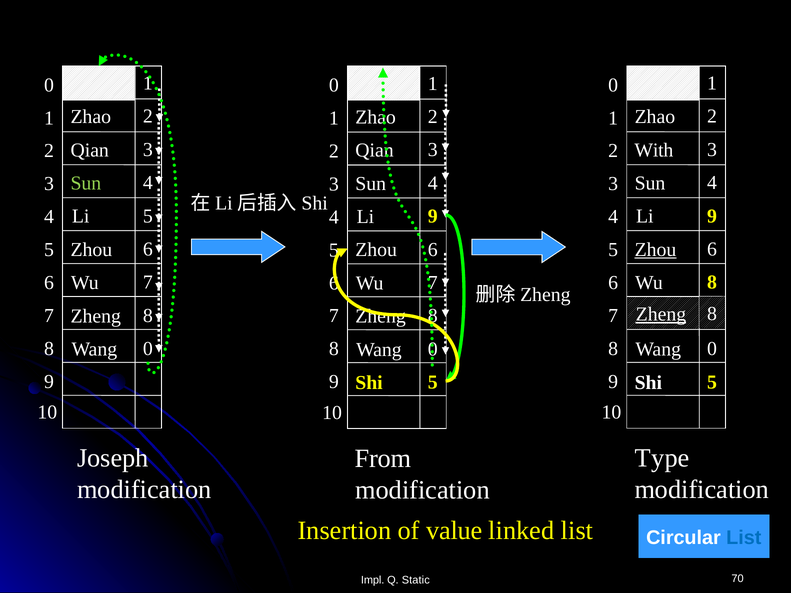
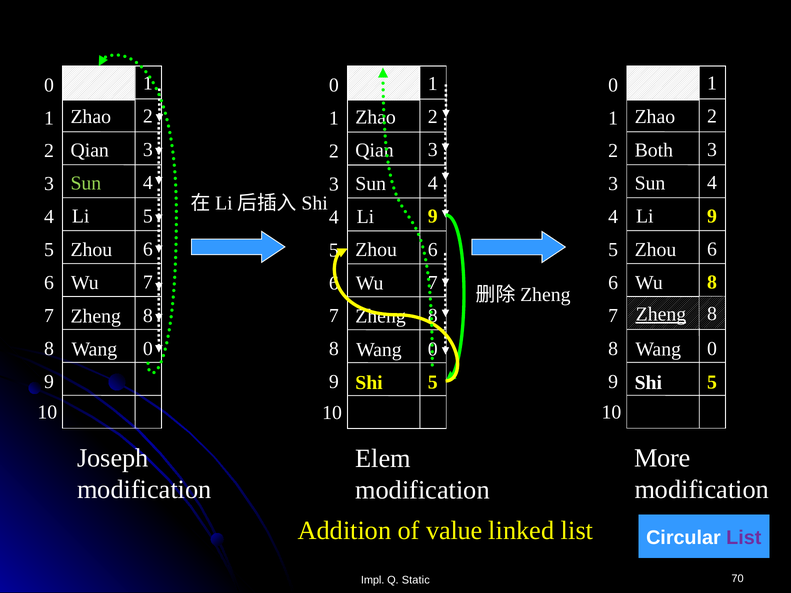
With: With -> Both (654, 150)
Zhou underline: present -> none (655, 250)
Type: Type -> More (662, 458)
From: From -> Elem (383, 459)
Insertion: Insertion -> Addition (344, 531)
List colour: blue -> purple (744, 538)
